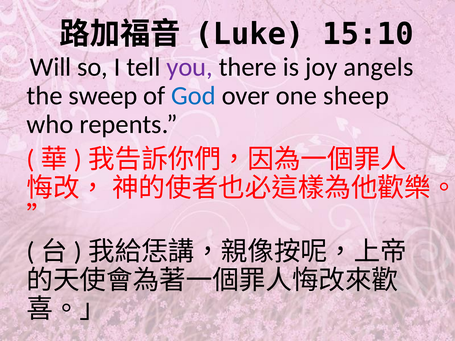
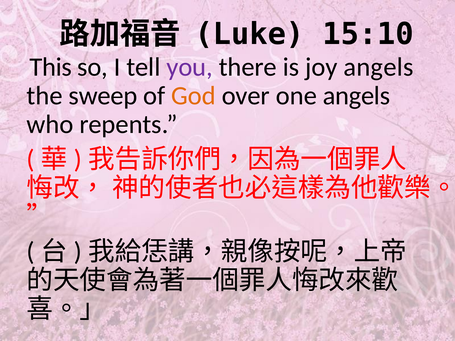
Will: Will -> This (51, 67)
God colour: blue -> orange (193, 96)
one sheep: sheep -> angels (356, 96)
